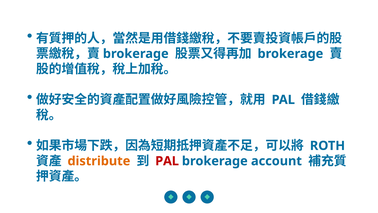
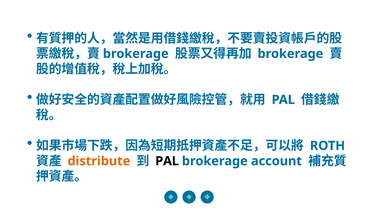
PAL colour: red -> black (167, 161)
